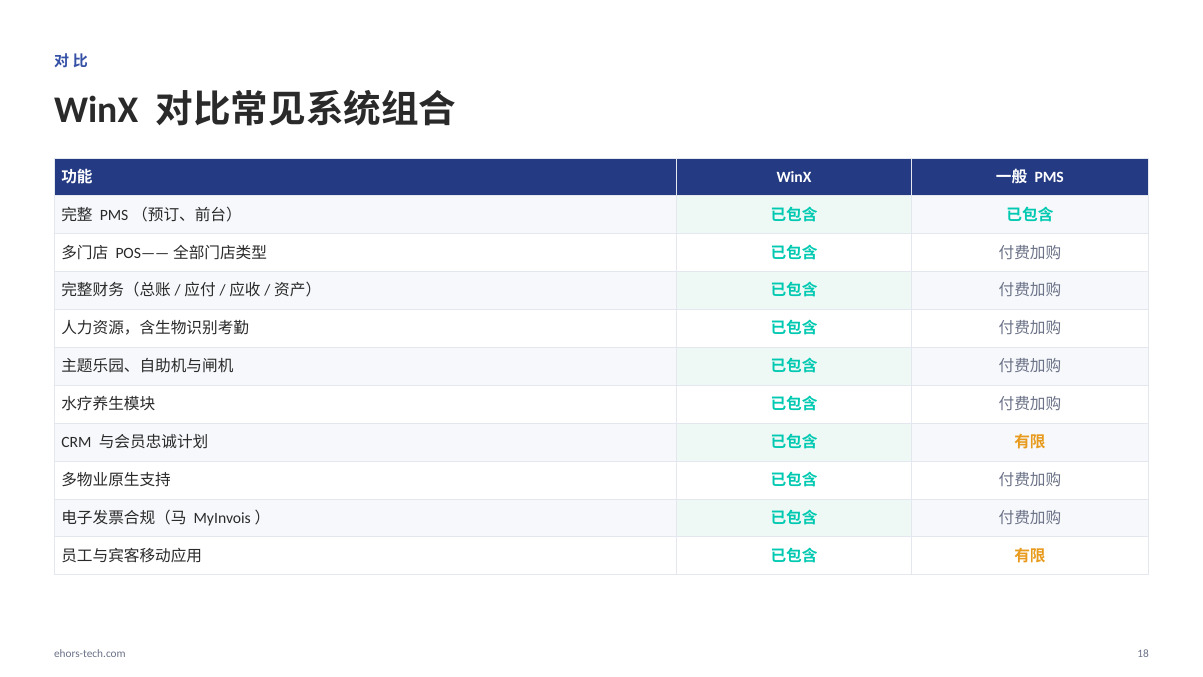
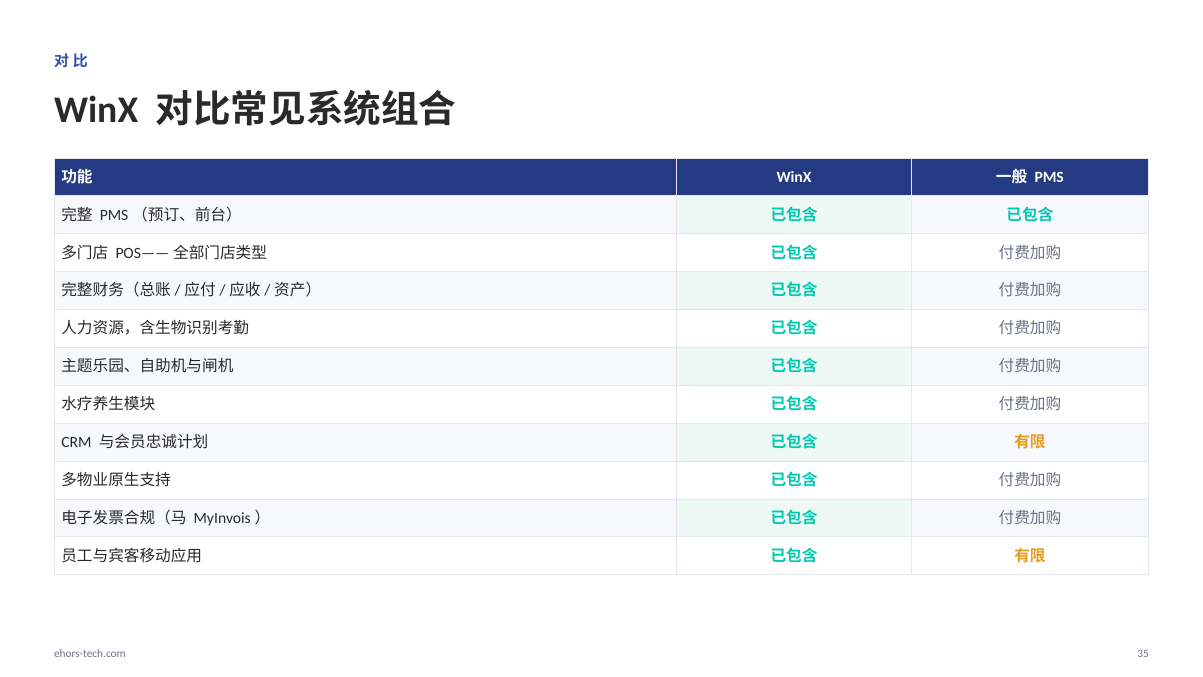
18: 18 -> 35 (1143, 653)
